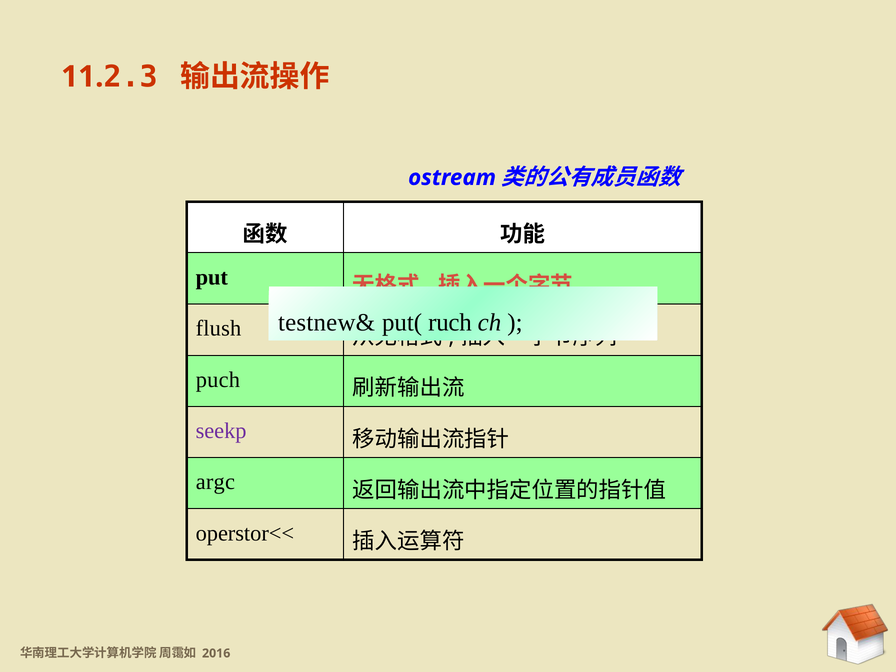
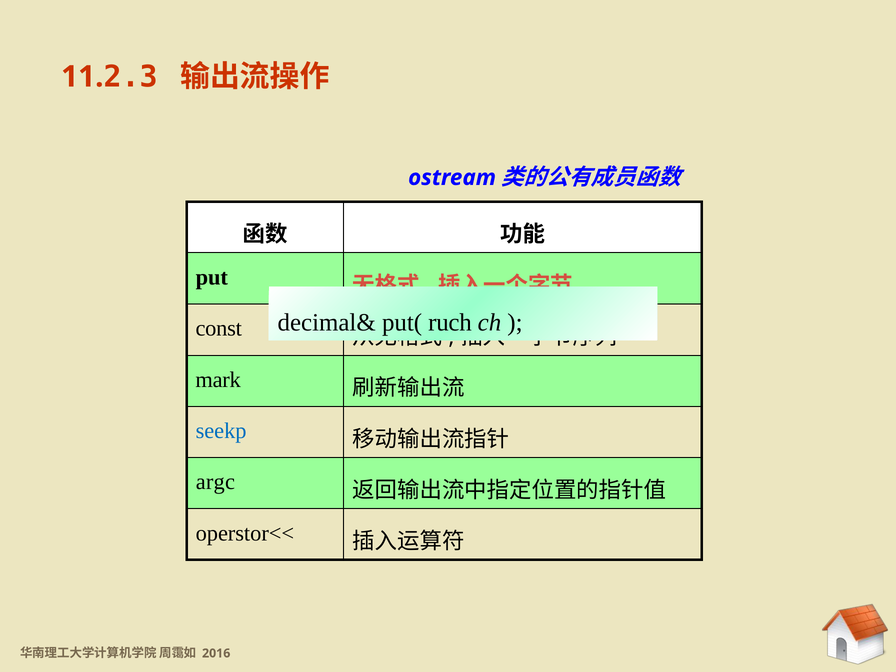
testnew&: testnew& -> decimal& (327, 323)
flush: flush -> const (219, 329)
puch: puch -> mark (218, 380)
seekp colour: purple -> blue (221, 431)
